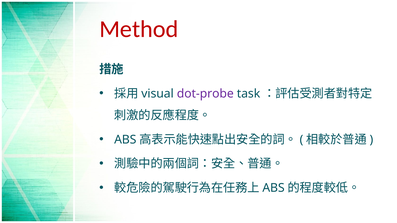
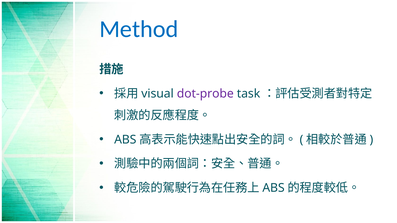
Method colour: red -> blue (139, 29)
